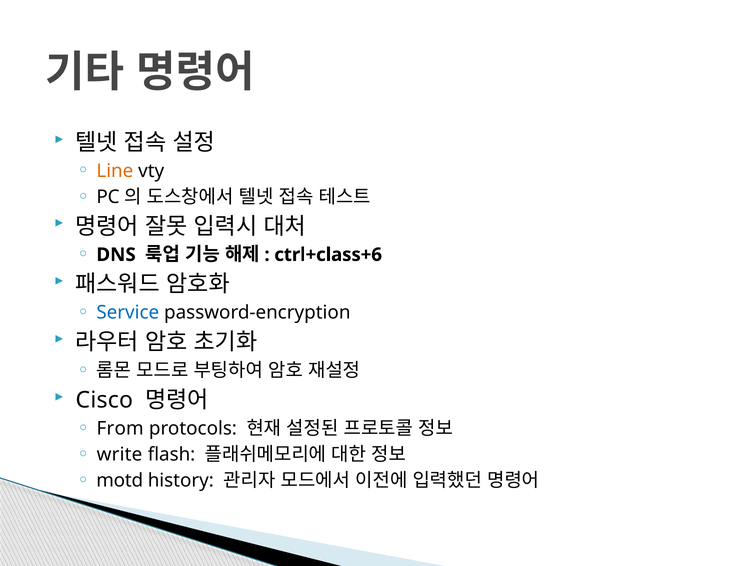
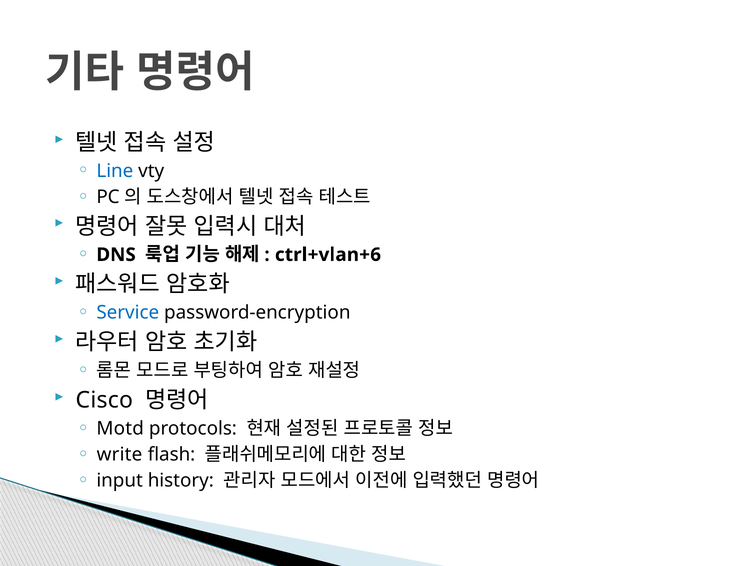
Line colour: orange -> blue (115, 171)
ctrl+class+6: ctrl+class+6 -> ctrl+vlan+6 (328, 255)
From: From -> Motd (120, 428)
motd: motd -> input (120, 480)
